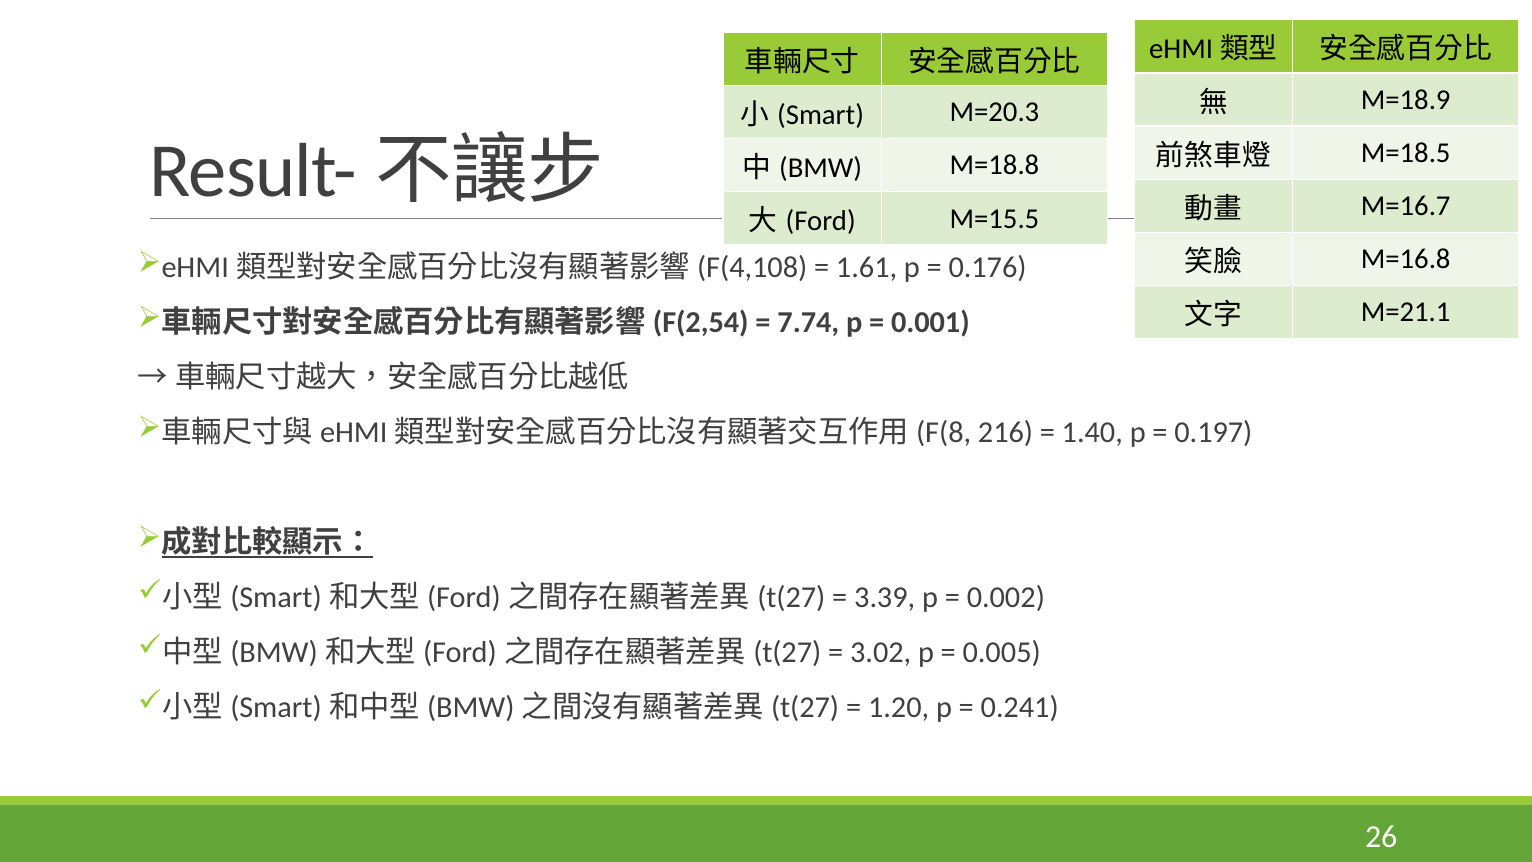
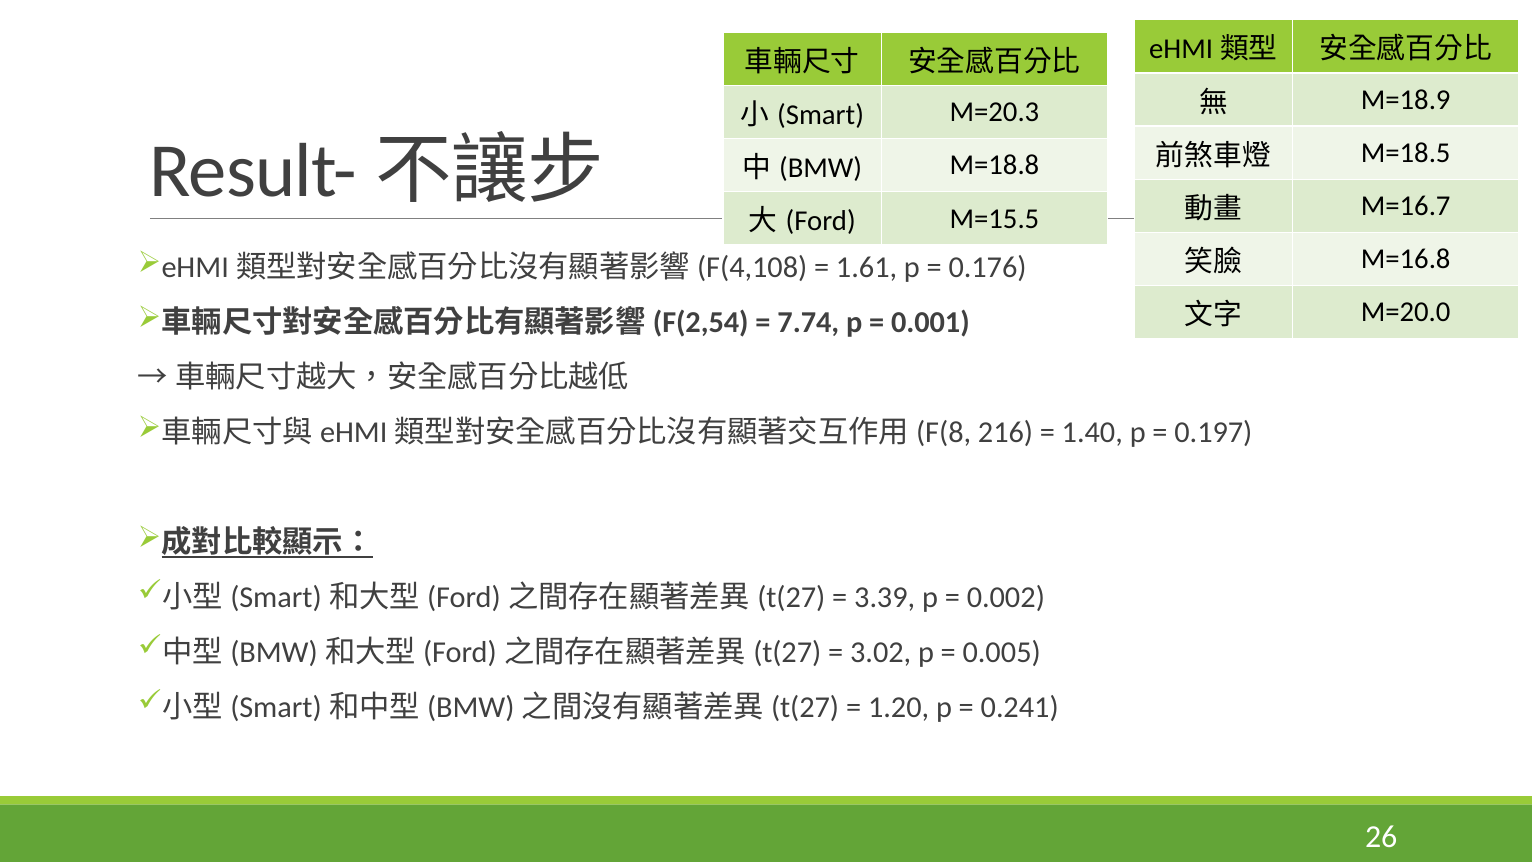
M=21.1: M=21.1 -> M=20.0 (1406, 312)
